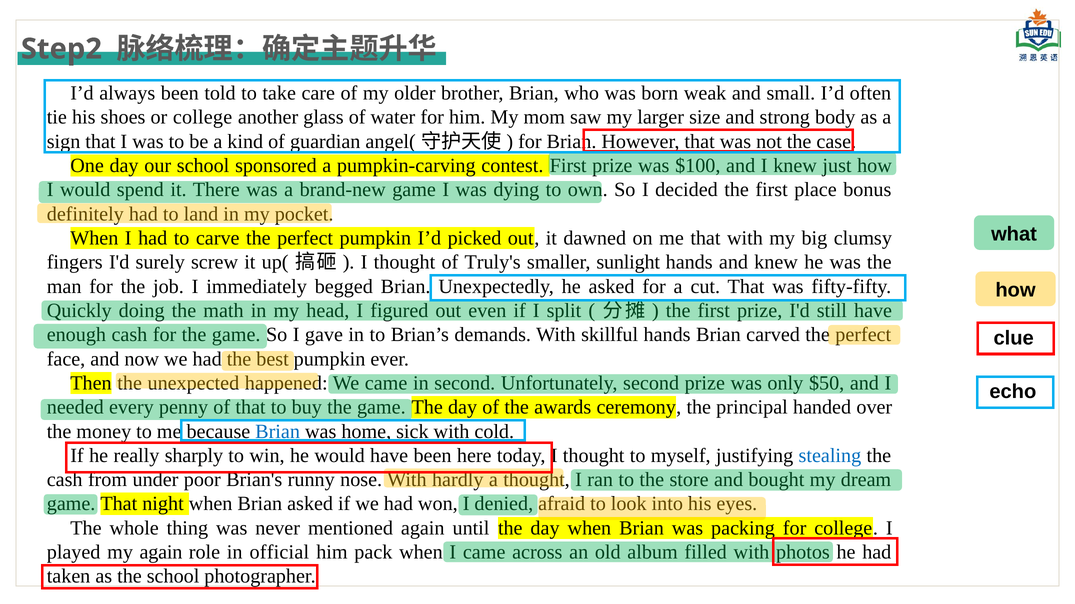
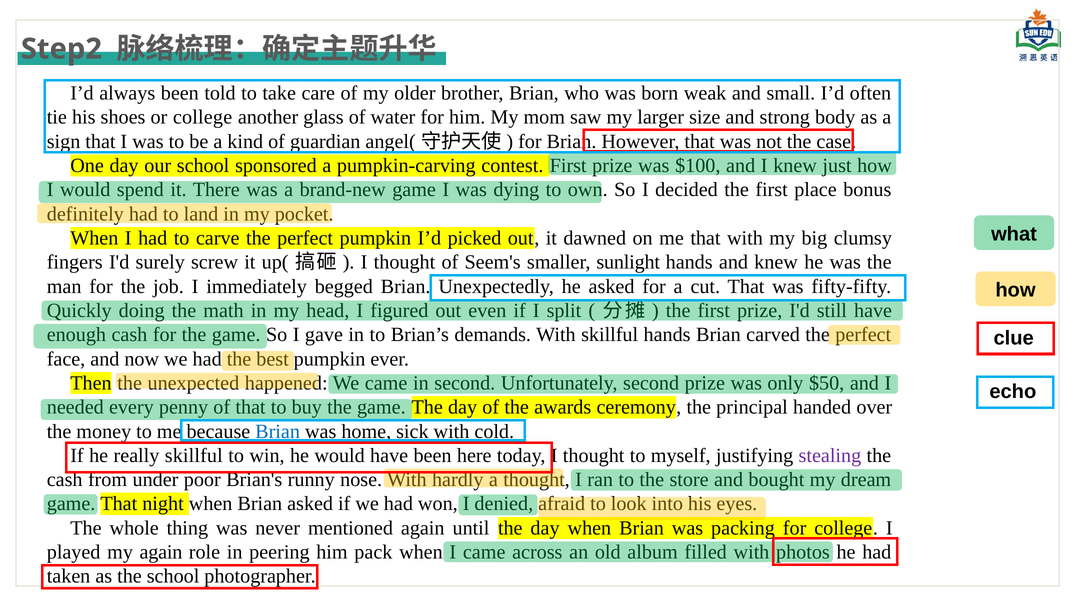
Truly's: Truly's -> Seem's (493, 263)
really sharply: sharply -> skillful (194, 456)
stealing colour: blue -> purple (830, 456)
official: official -> peering (279, 553)
